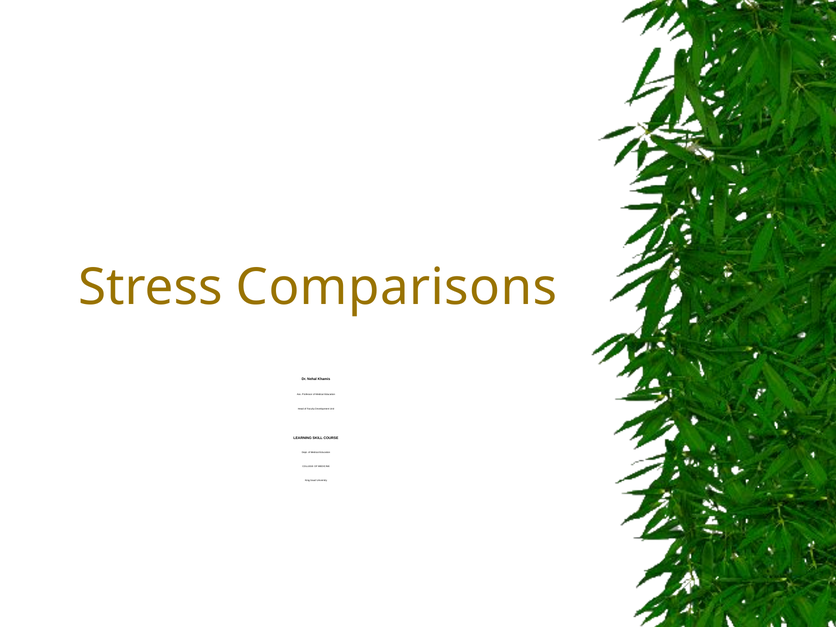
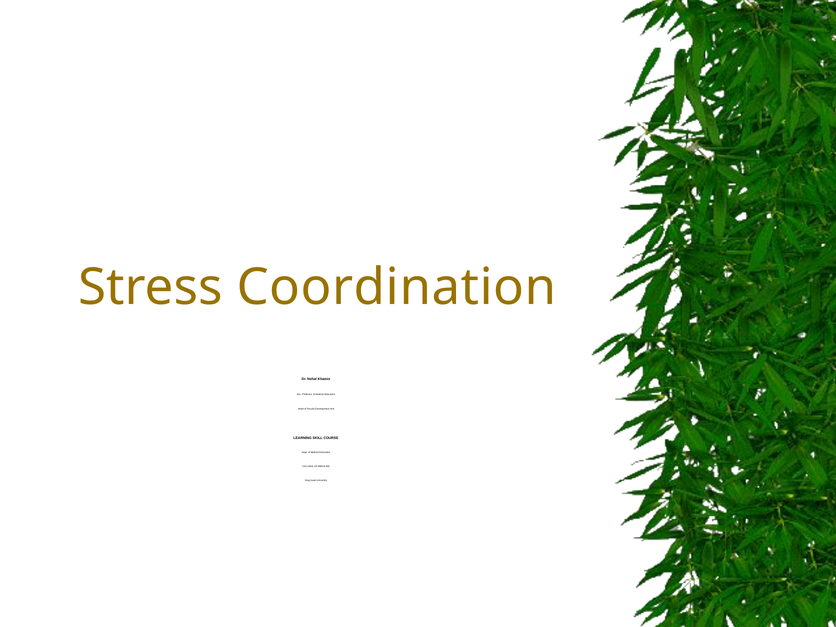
Comparisons: Comparisons -> Coordination (397, 287)
